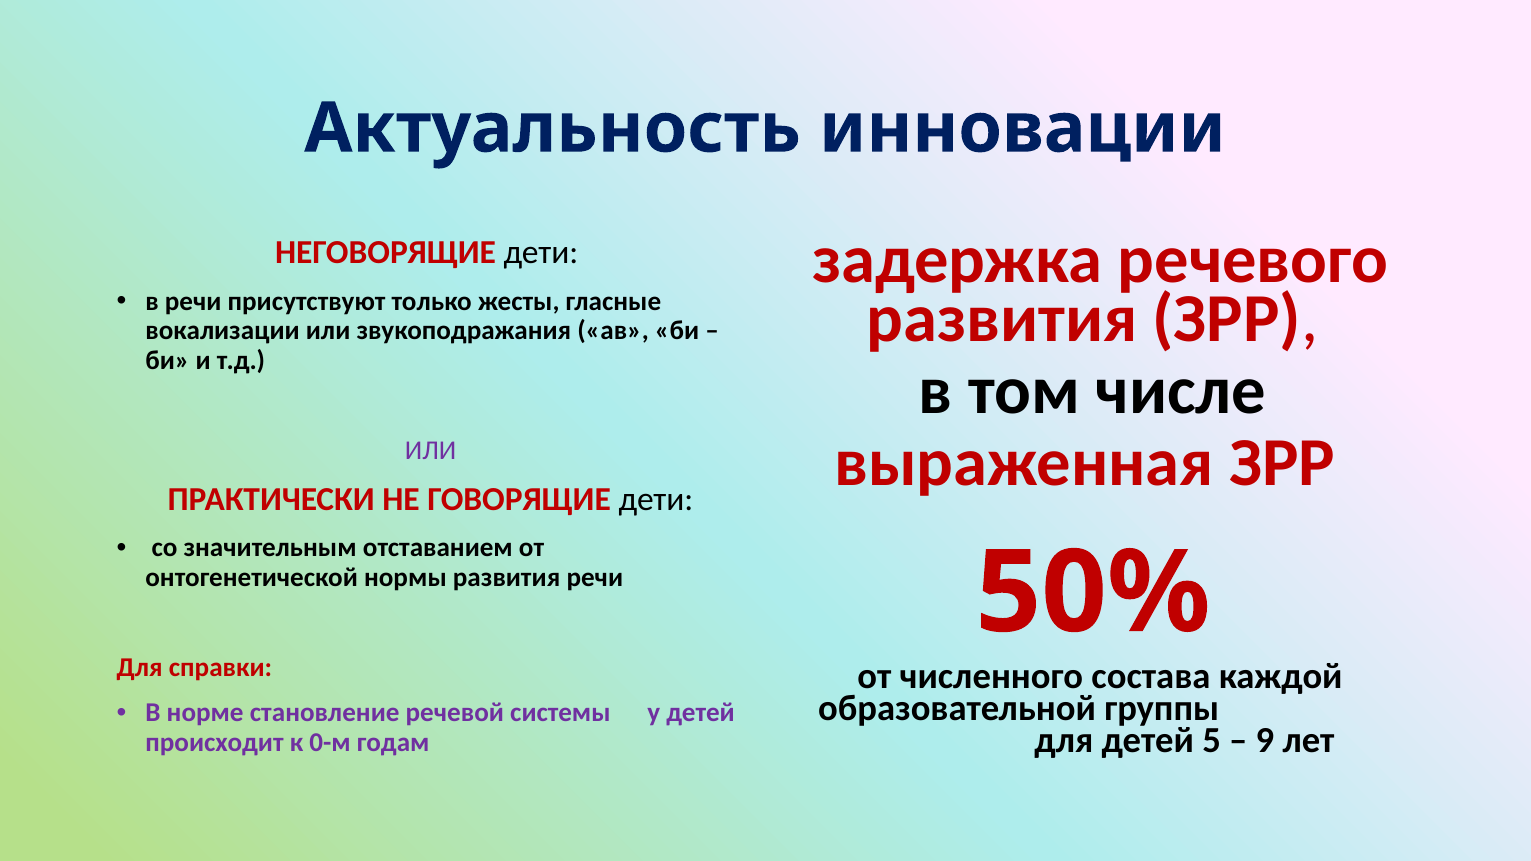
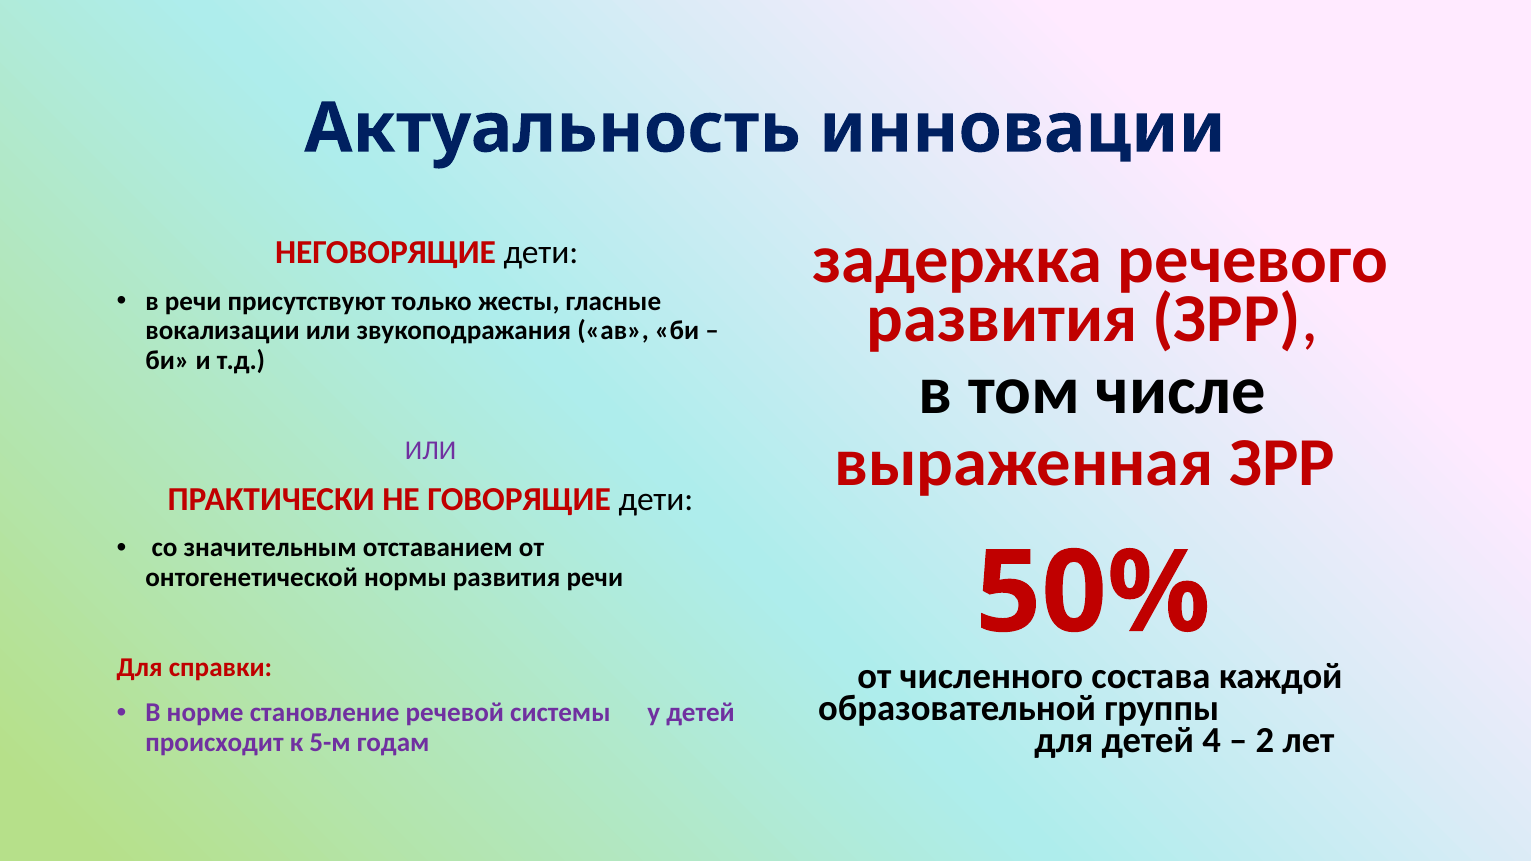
5: 5 -> 4 (1212, 740)
9: 9 -> 2 (1265, 740)
0-м: 0-м -> 5-м (330, 742)
